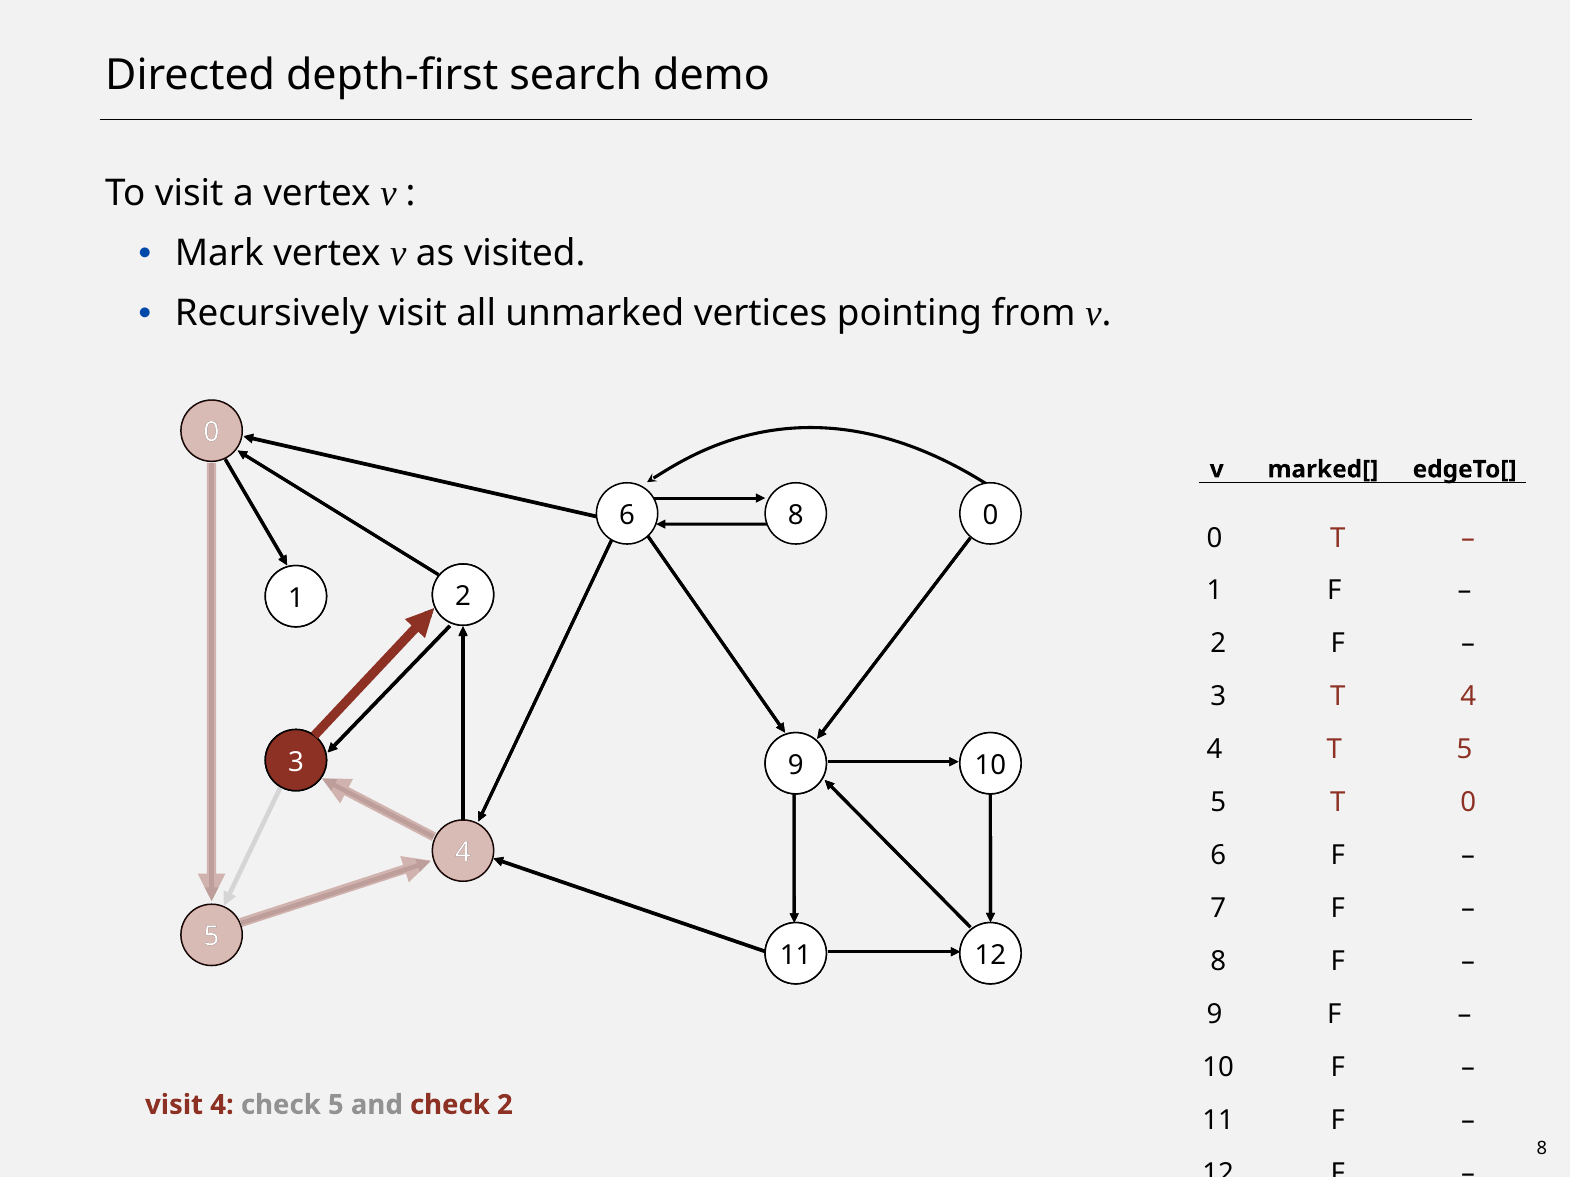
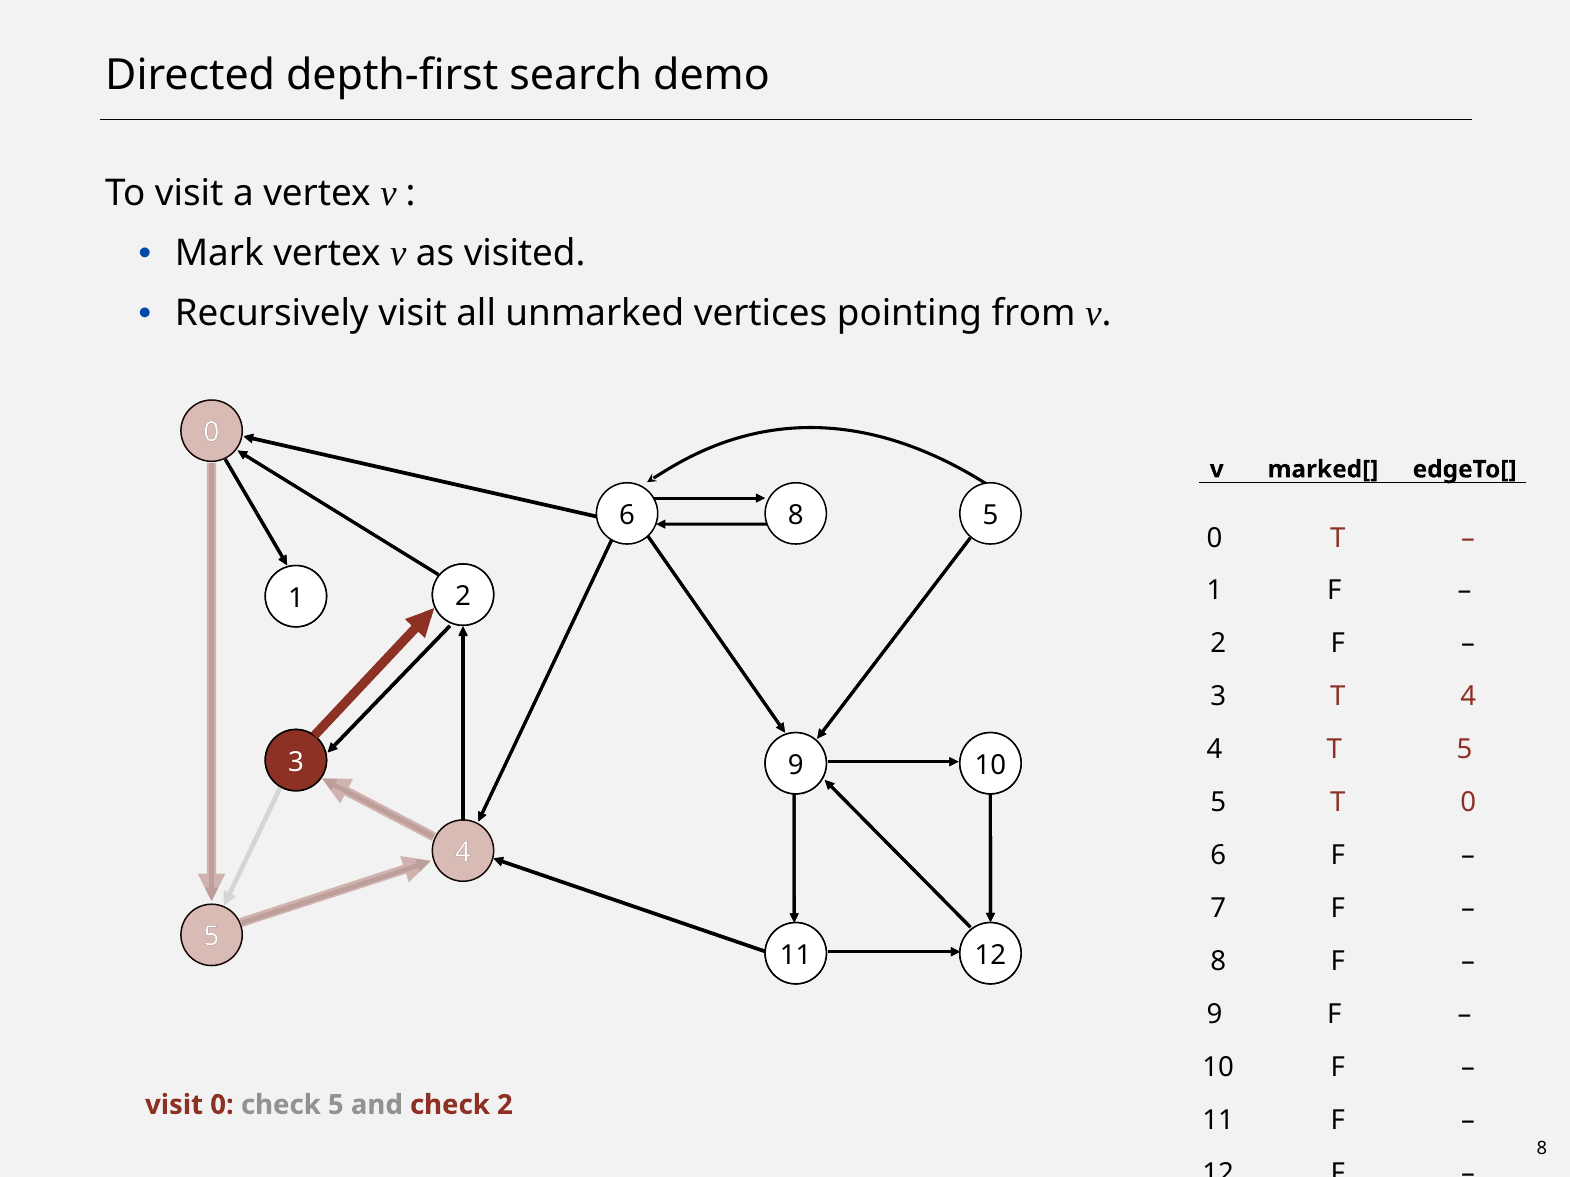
8 0: 0 -> 5 (990, 516)
visit 4: 4 -> 0 (222, 1105)
